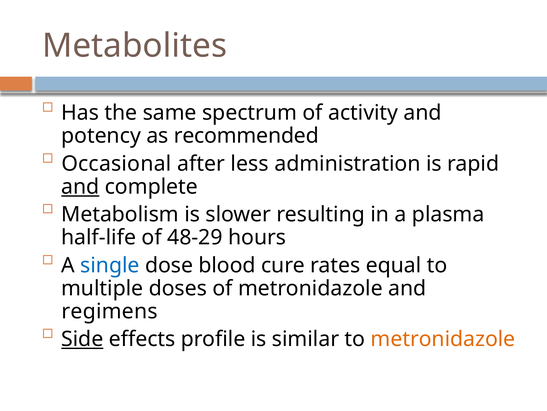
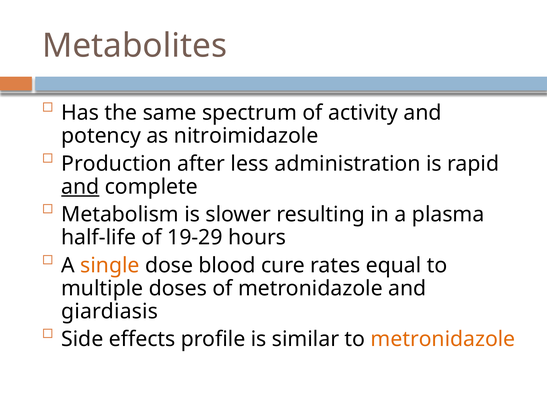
recommended: recommended -> nitroimidazole (246, 136)
Occasional: Occasional -> Production (116, 163)
48-29: 48-29 -> 19-29 (195, 237)
single colour: blue -> orange (110, 265)
regimens: regimens -> giardiasis (110, 311)
Side underline: present -> none (82, 339)
